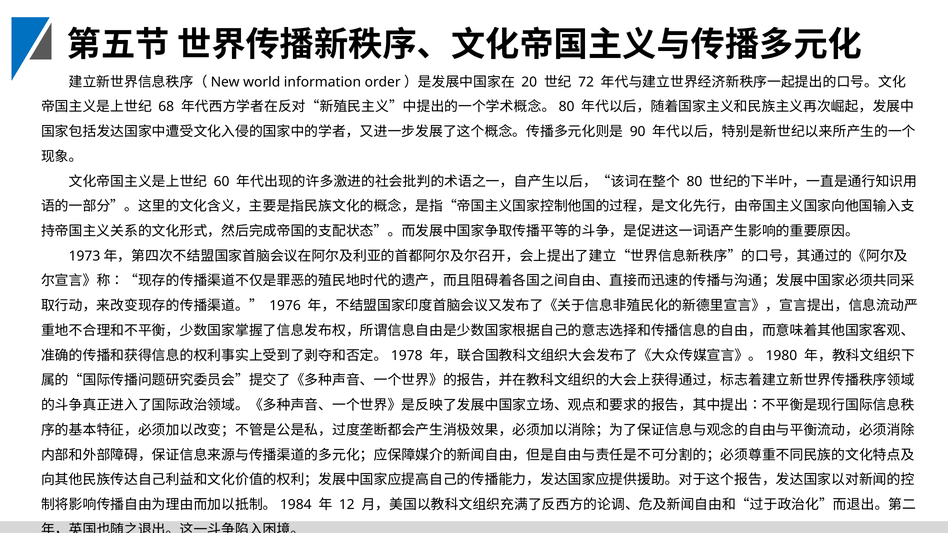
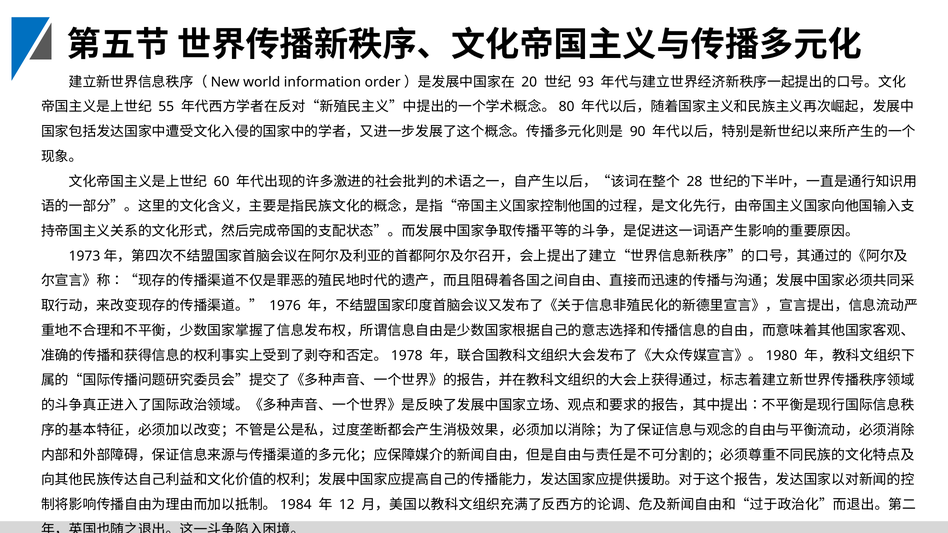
72: 72 -> 93 (586, 82)
68: 68 -> 55 (166, 107)
80: 80 -> 28 (694, 182)
